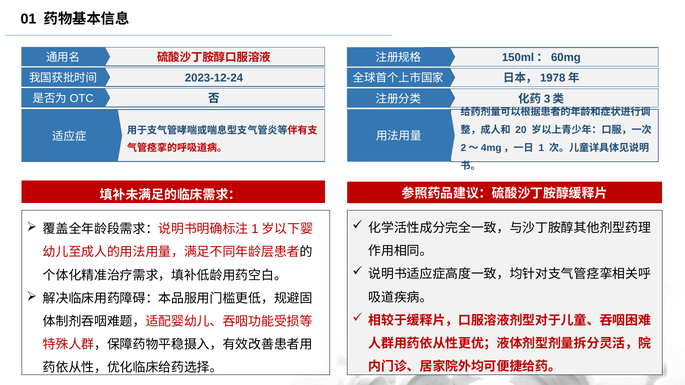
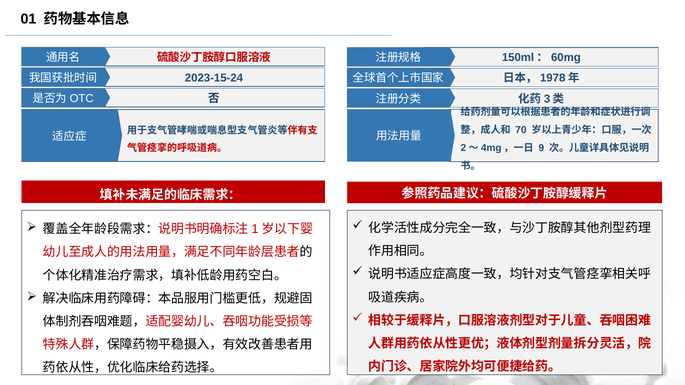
2023-12-24: 2023-12-24 -> 2023-15-24 (214, 78)
20: 20 -> 70 (521, 130)
1: 1 -> 9 (541, 148)
